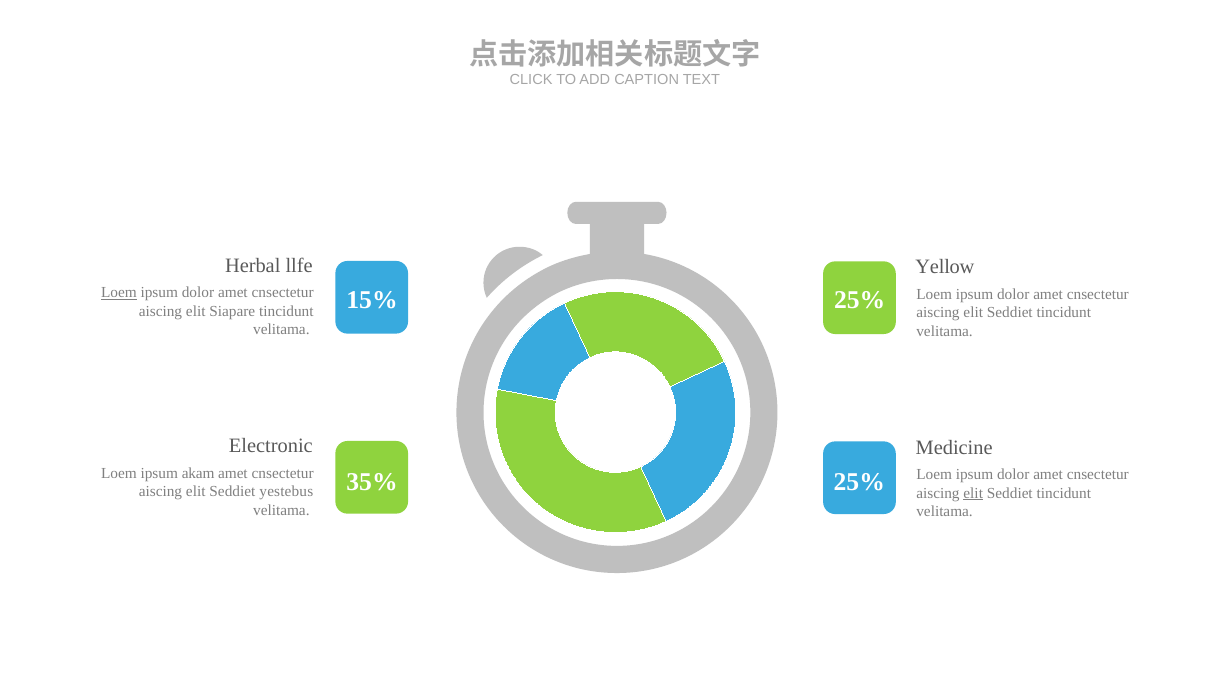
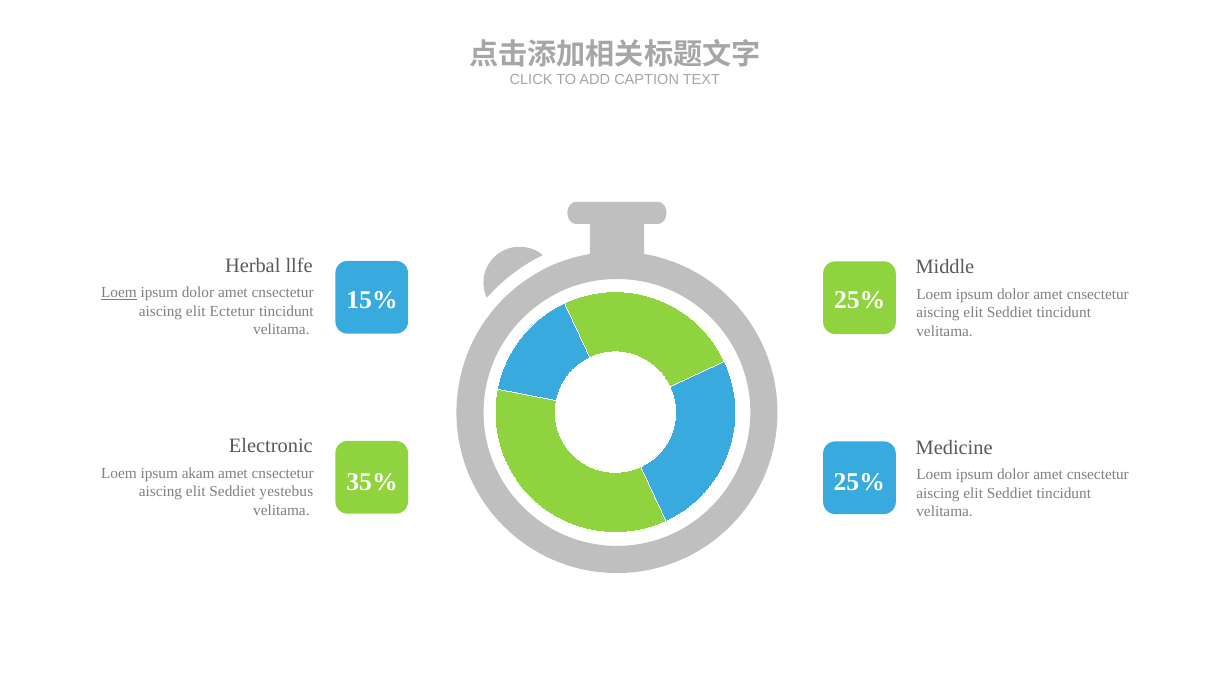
Yellow: Yellow -> Middle (945, 267)
Siapare: Siapare -> Ectetur (232, 311)
elit underline: present -> none (973, 493)
